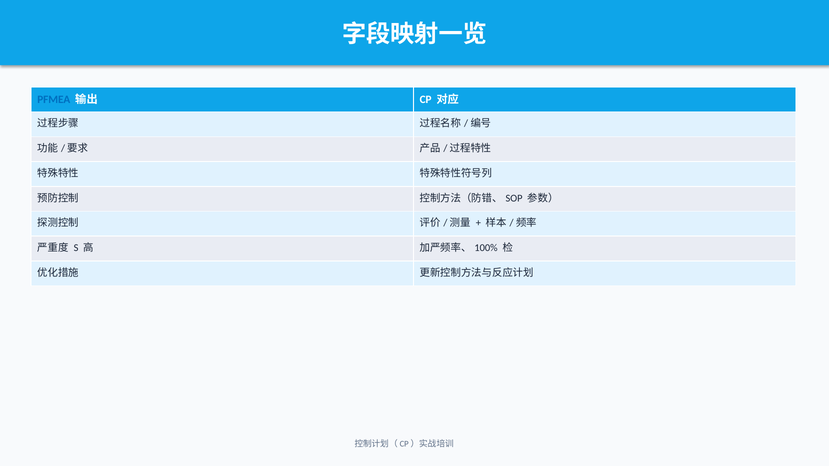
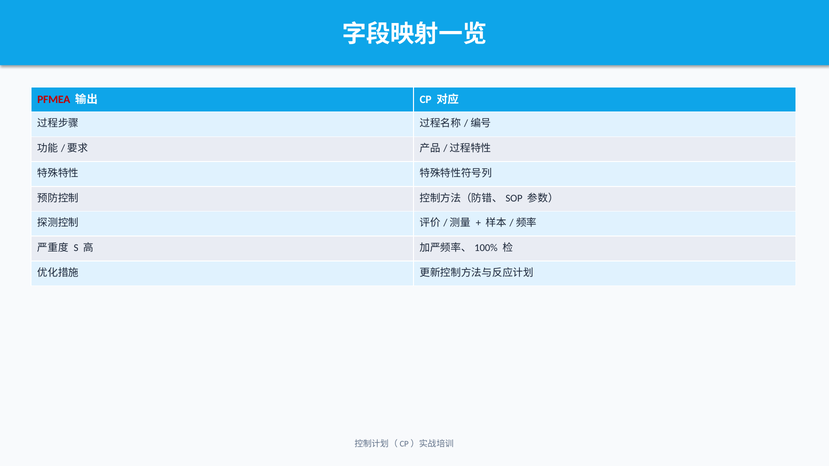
PFMEA colour: blue -> red (54, 99)
